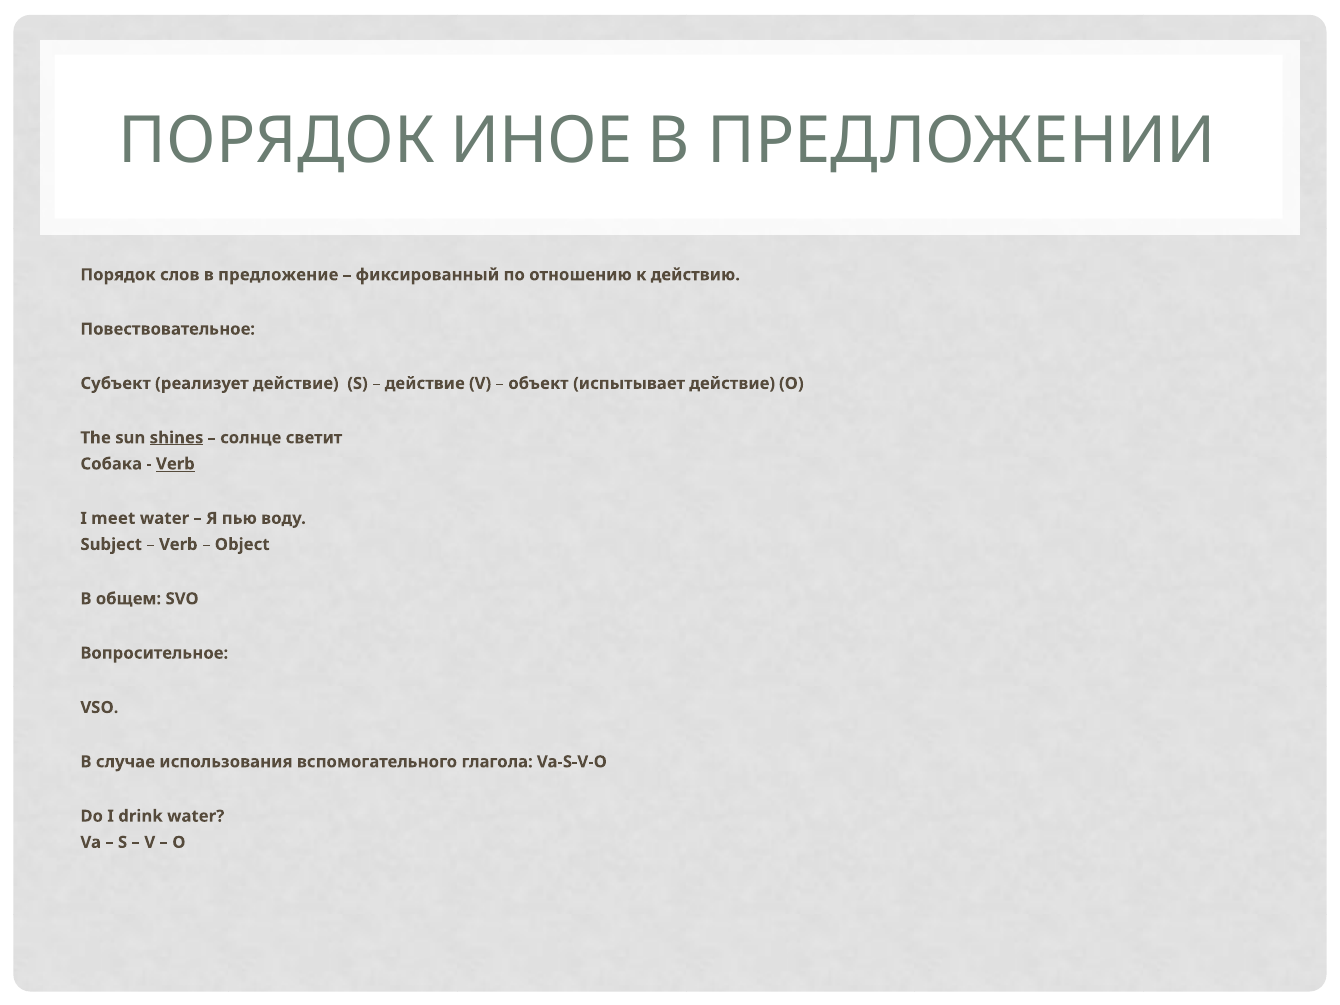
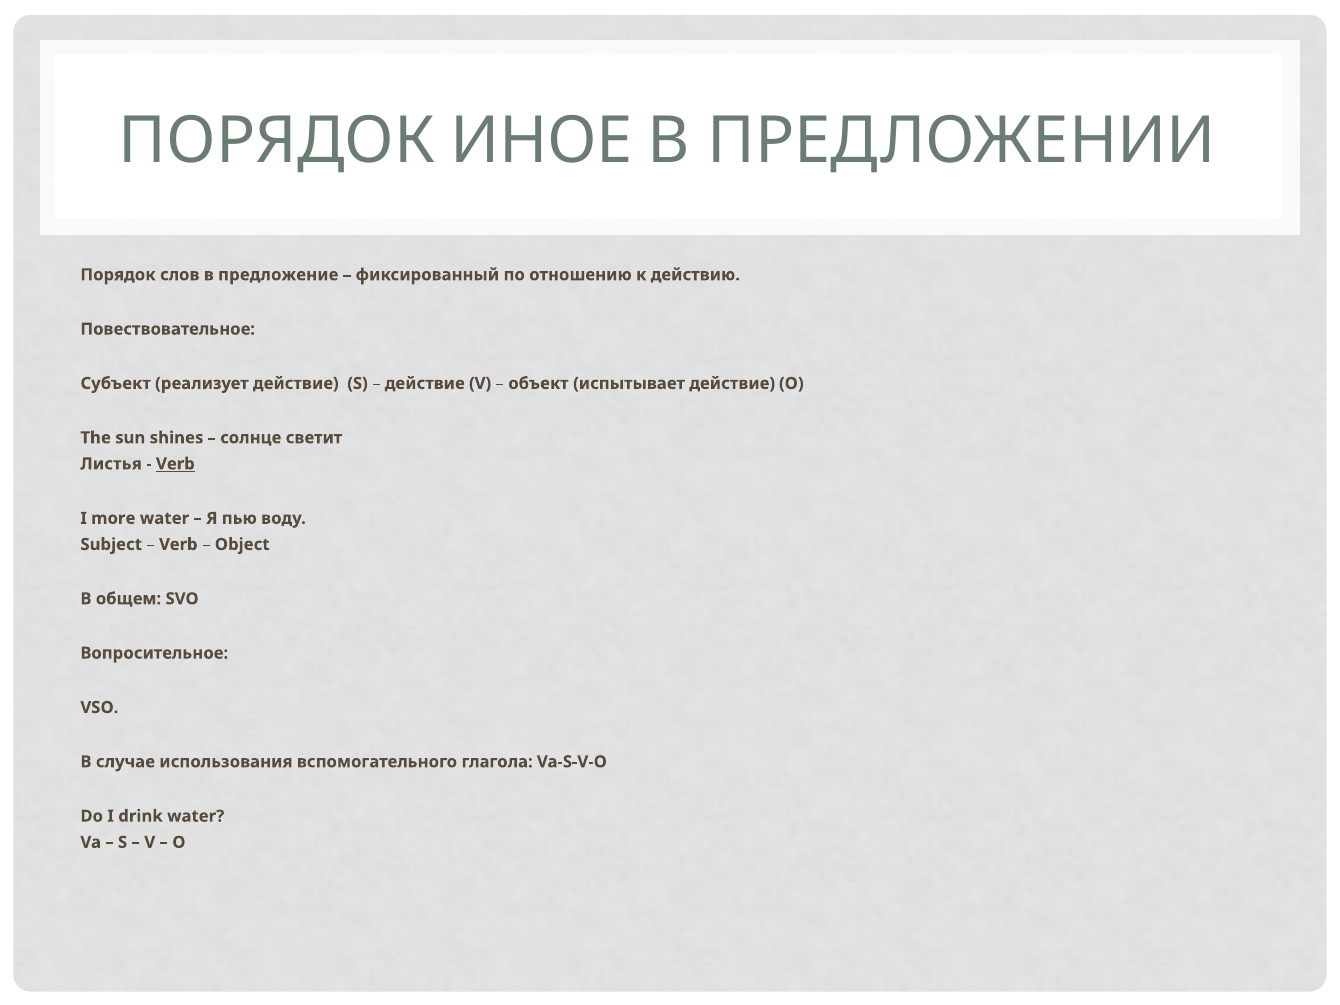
shines underline: present -> none (177, 438)
Собака: Собака -> Листья (111, 464)
meet: meet -> more (113, 518)
